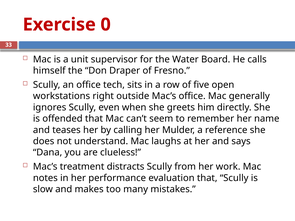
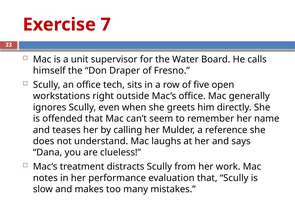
0: 0 -> 7 (106, 25)
